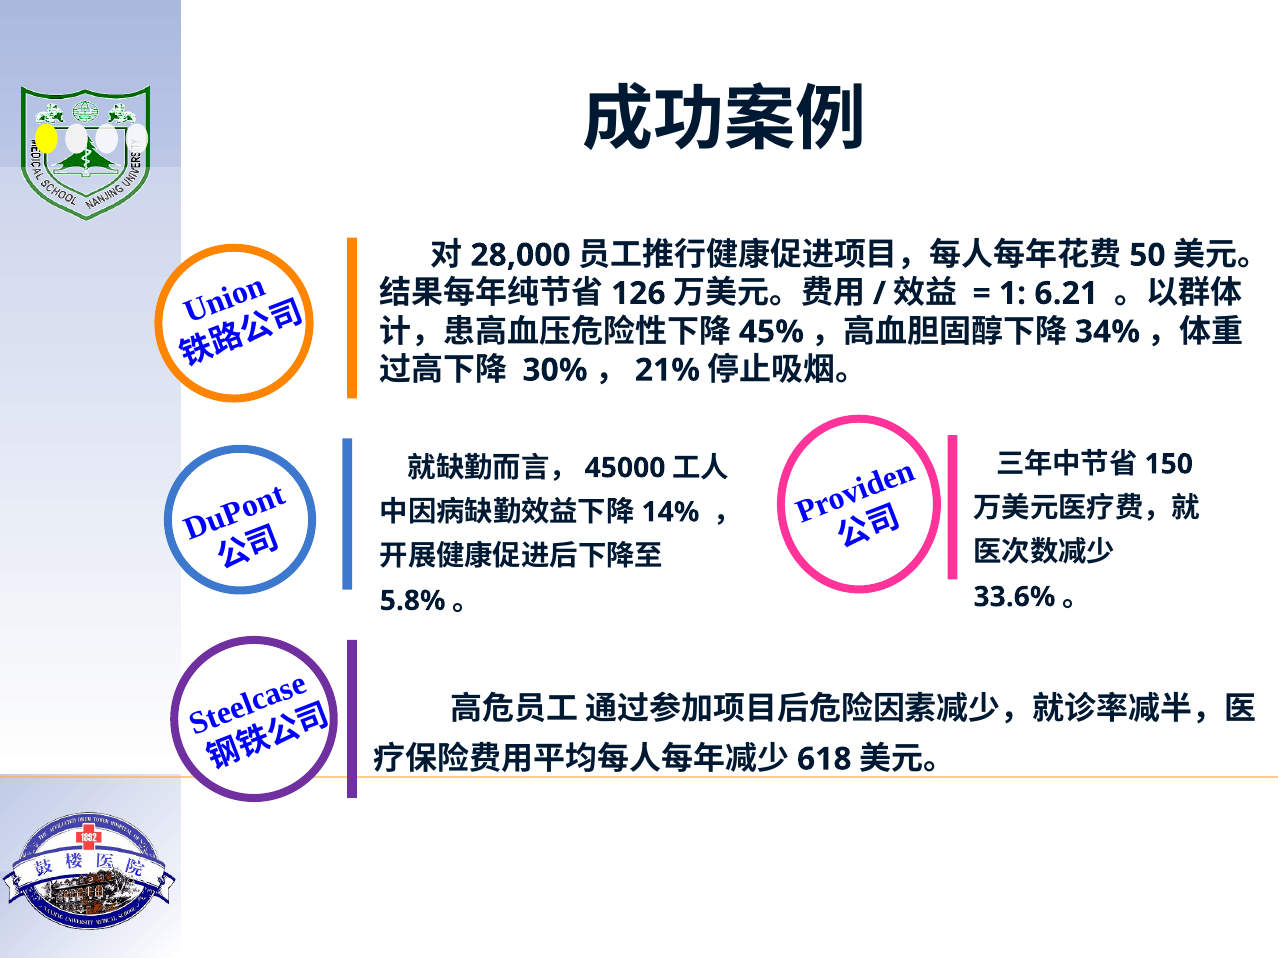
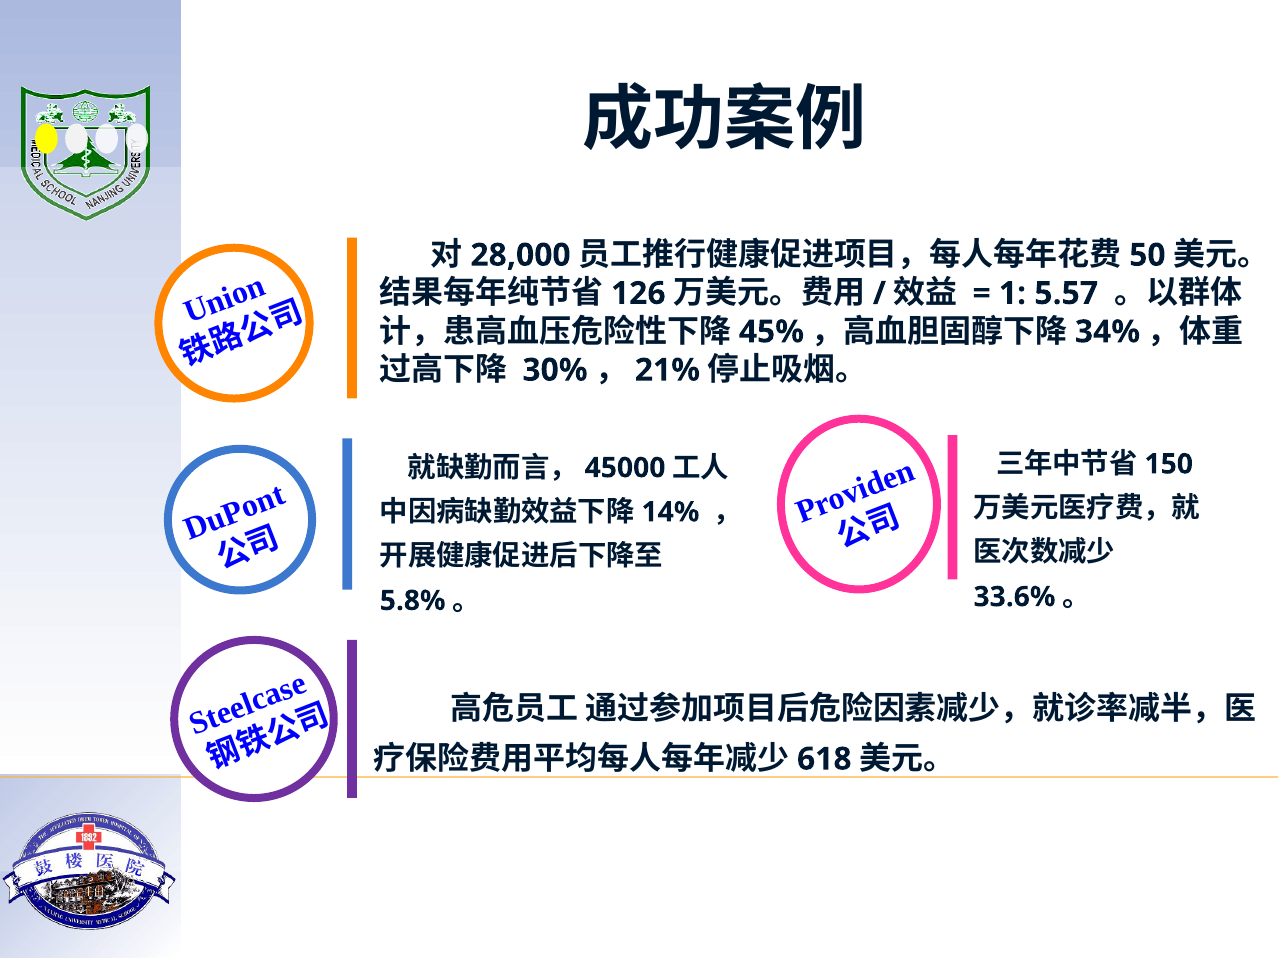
6.21: 6.21 -> 5.57 (1066, 294)
